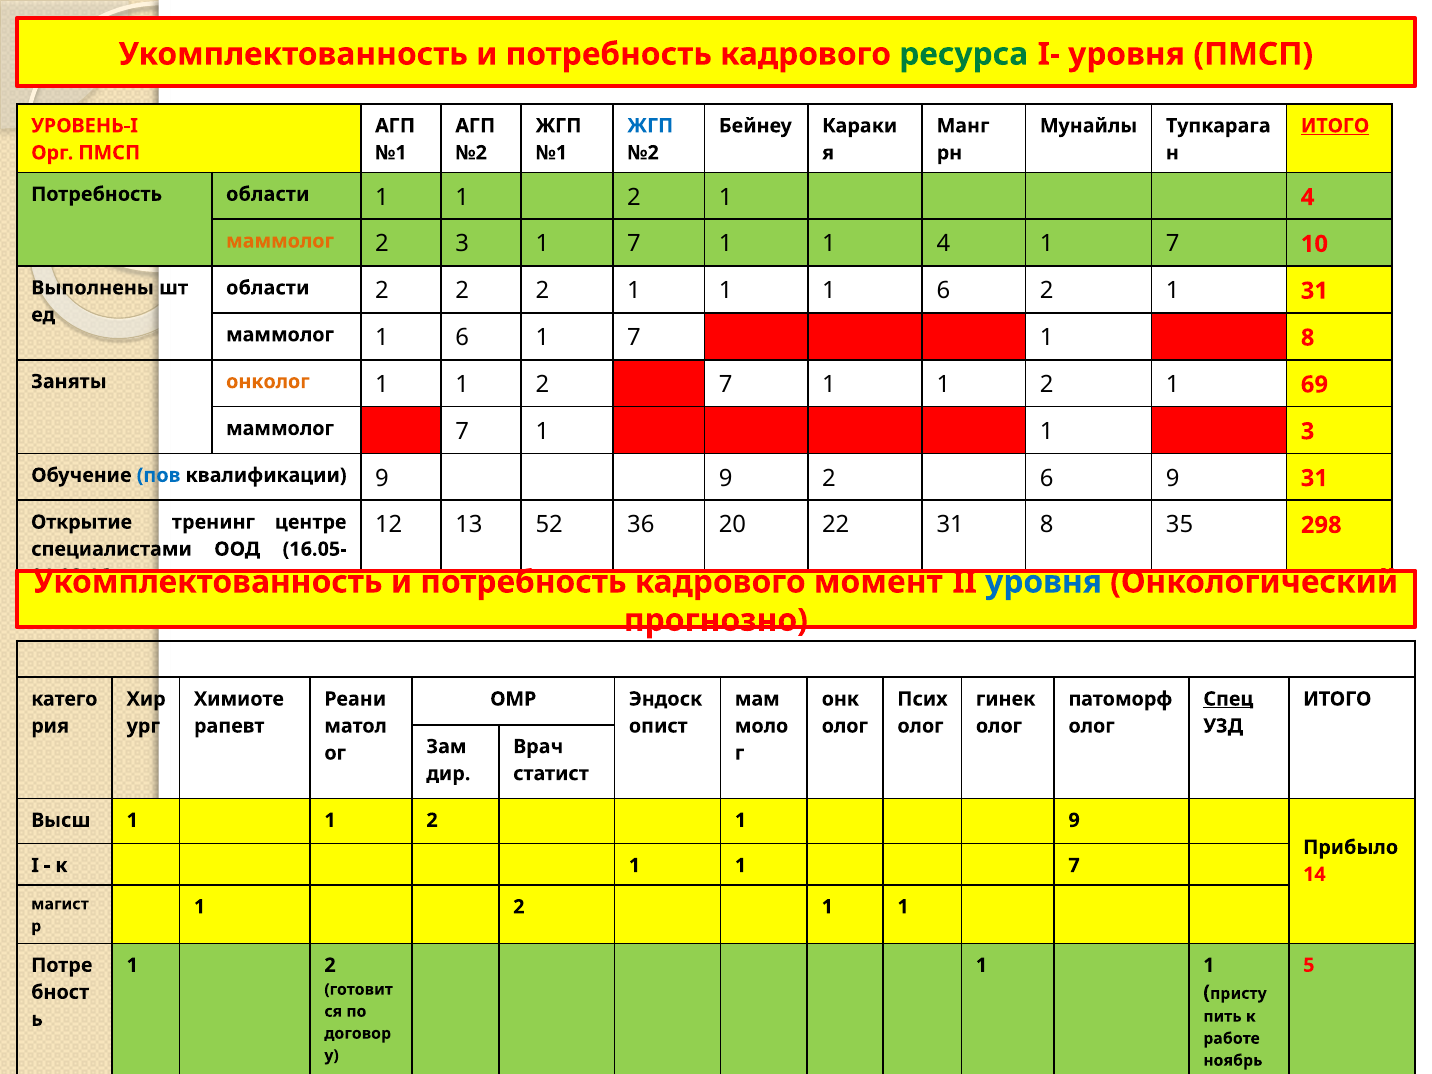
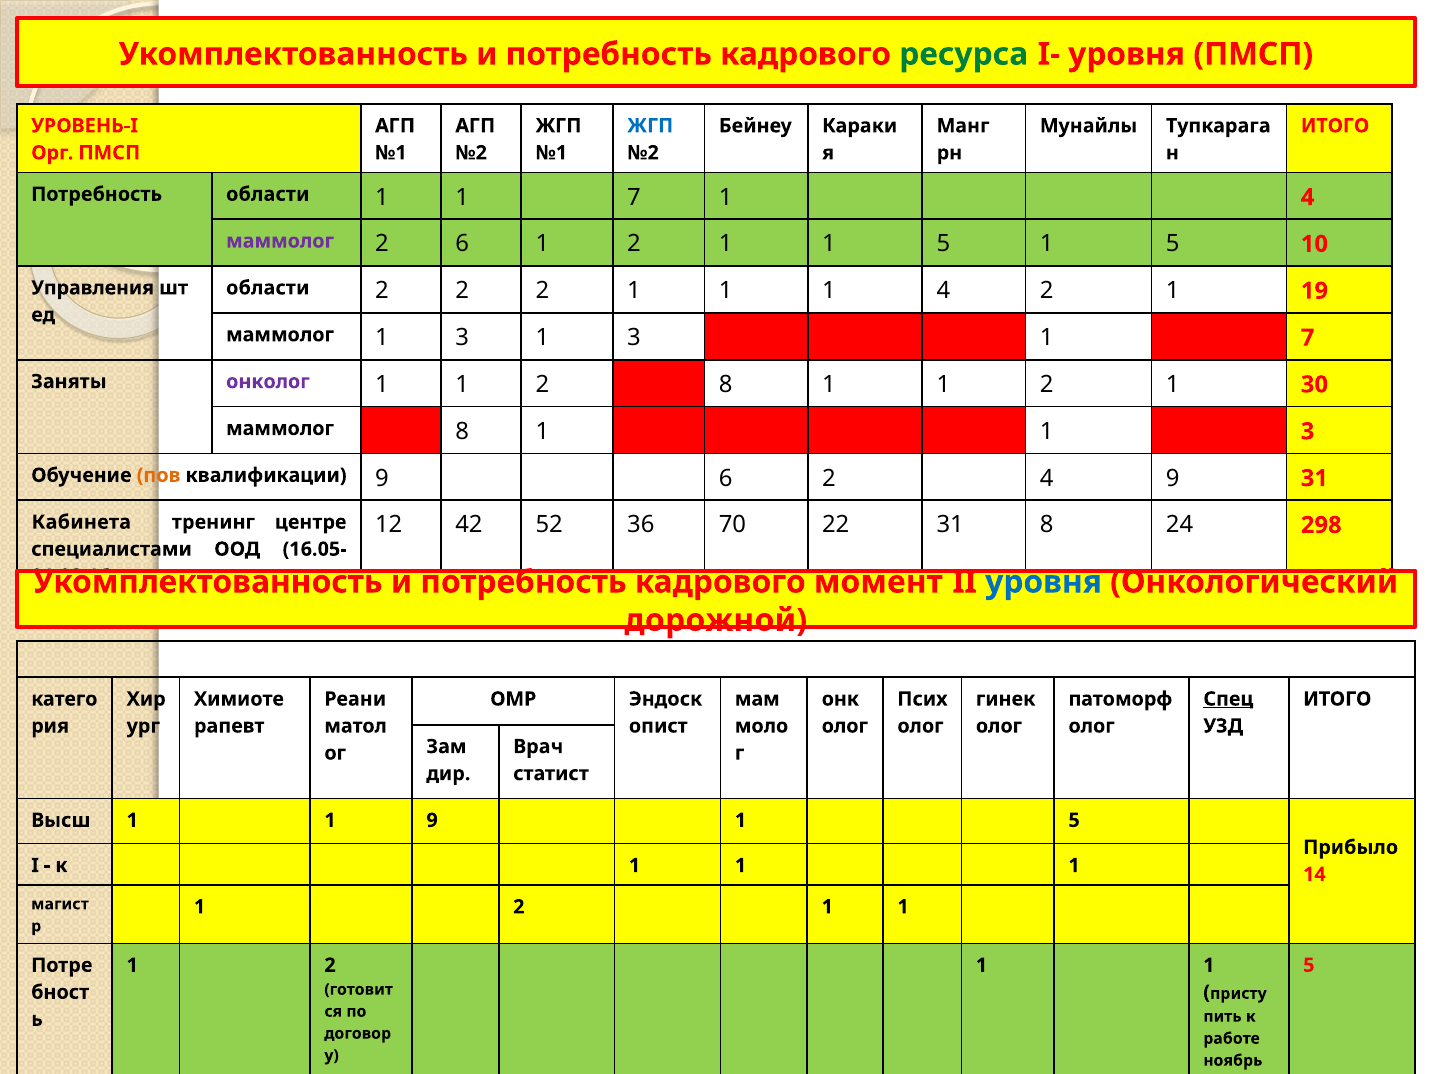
ИТОГО underline: present -> none (1335, 126)
2: 2 -> 7 (634, 197)
маммолог colour: orange -> purple (280, 241)
2 3: 3 -> 6 (462, 244)
7: 7 -> 2 (634, 244)
1 1 4: 4 -> 5 (943, 244)
7: 7 -> 5 (1173, 244)
Выполнены: Выполнены -> Управления (93, 288)
1 1 6: 6 -> 4 (943, 291)
1 31: 31 -> 19 (1314, 291)
маммолог 1 6: 6 -> 3 (462, 338)
7: 7 -> 3 (634, 338)
8: 8 -> 7 (1308, 338)
онколог colour: orange -> purple (268, 382)
2 7: 7 -> 8 (726, 385)
69: 69 -> 30 (1314, 385)
маммолог 7: 7 -> 8 (462, 431)
пов colour: blue -> orange (159, 475)
9 9: 9 -> 6 (726, 478)
2 6: 6 -> 4 (1047, 478)
13: 13 -> 42 (469, 525)
20: 20 -> 70 (732, 525)
35: 35 -> 24 (1180, 525)
Открытие: Открытие -> Кабинета (81, 522)
прогнозно: прогнозно -> дорожной (716, 620)
Высш 1 1 2: 2 -> 9 (432, 820)
9: 9 -> 5 (1074, 820)
к 1 1 7: 7 -> 1 (1074, 865)
